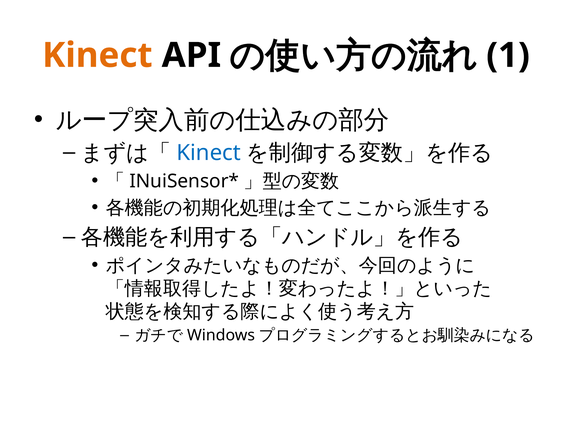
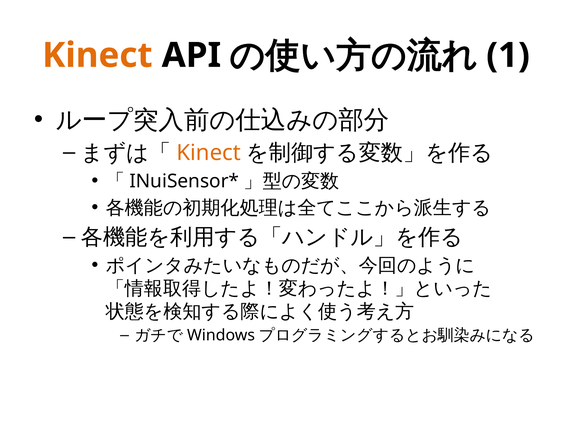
Kinect colour: blue -> orange (209, 153)
